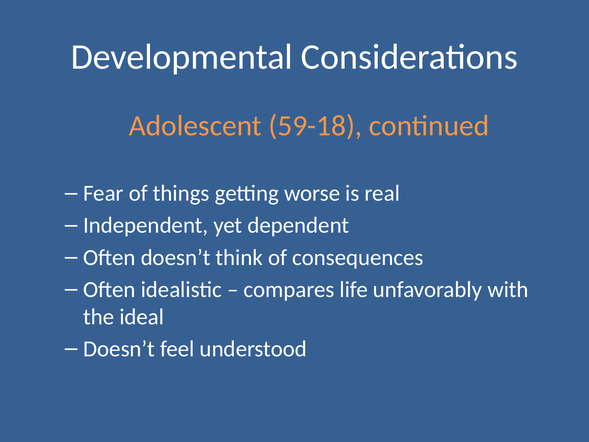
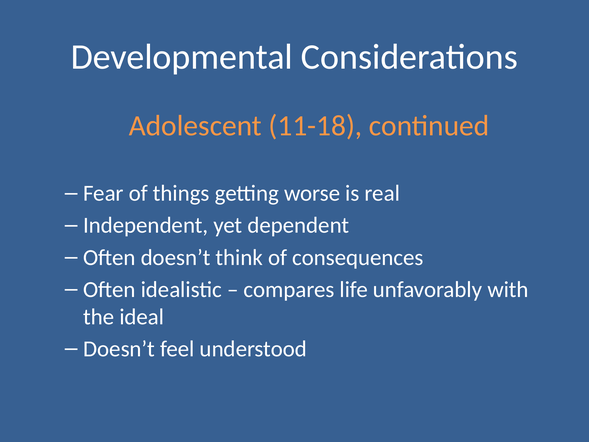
59-18: 59-18 -> 11-18 (315, 126)
